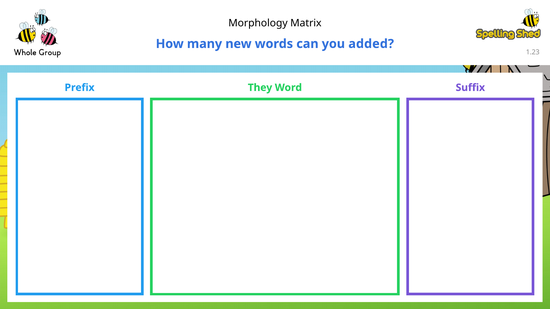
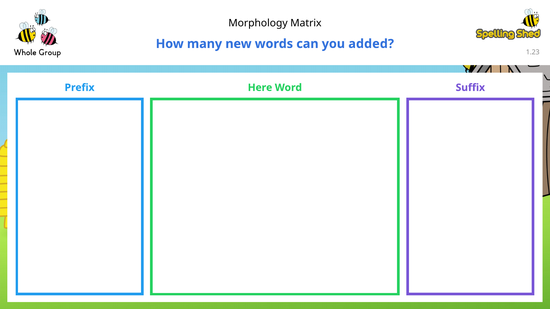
They: They -> Here (260, 88)
